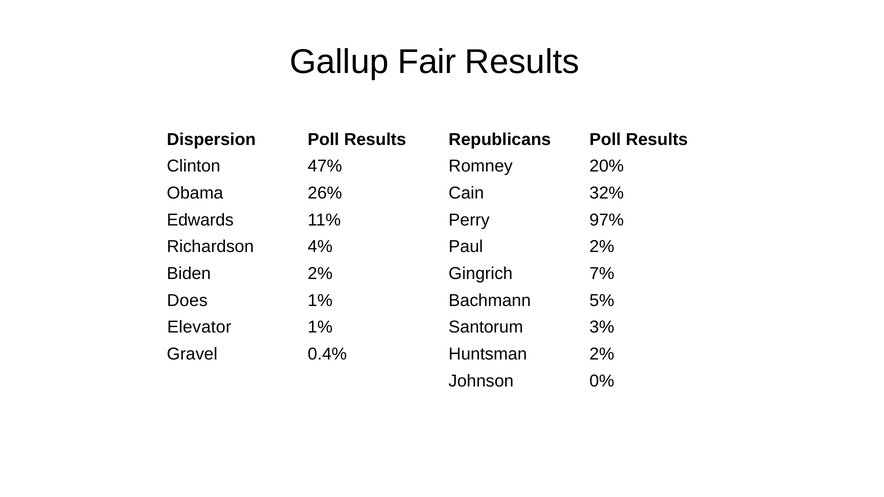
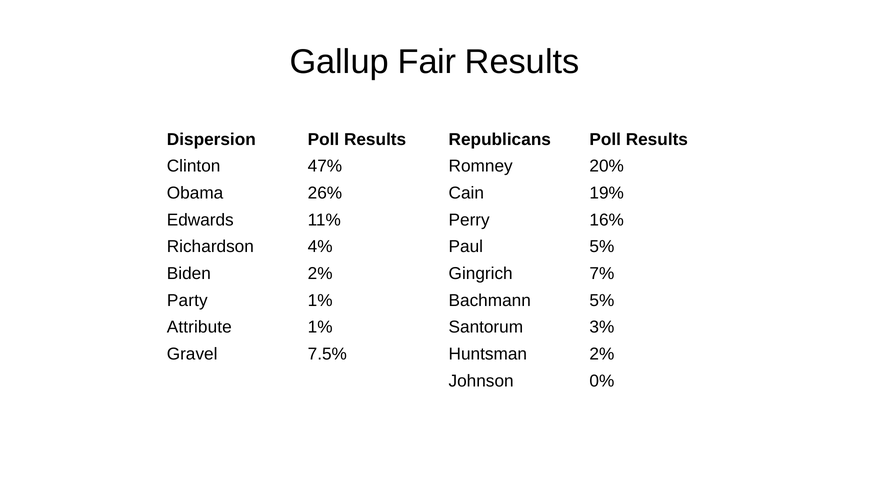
32%: 32% -> 19% (607, 193)
97%: 97% -> 16% (607, 220)
Paul 2%: 2% -> 5% (602, 247)
Does: Does -> Party (187, 301)
Elevator: Elevator -> Attribute (199, 327)
0.4%: 0.4% -> 7.5% (327, 354)
